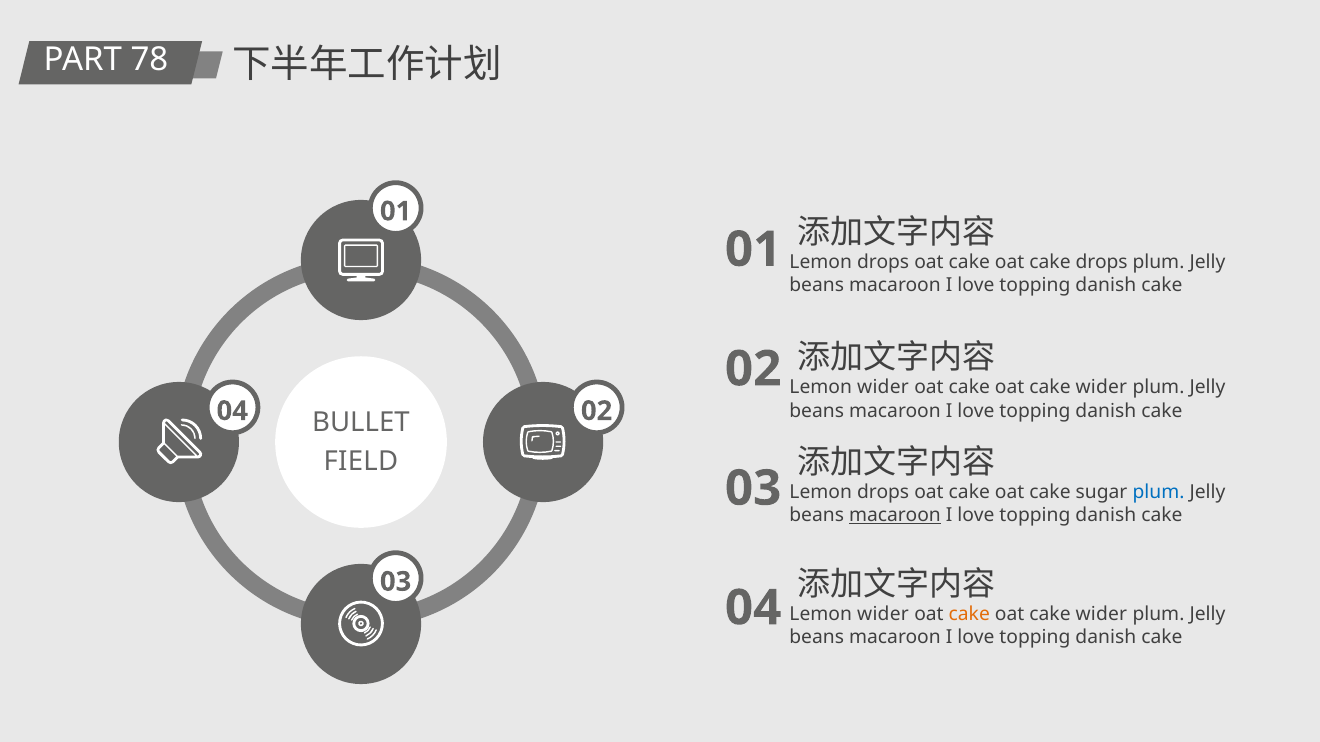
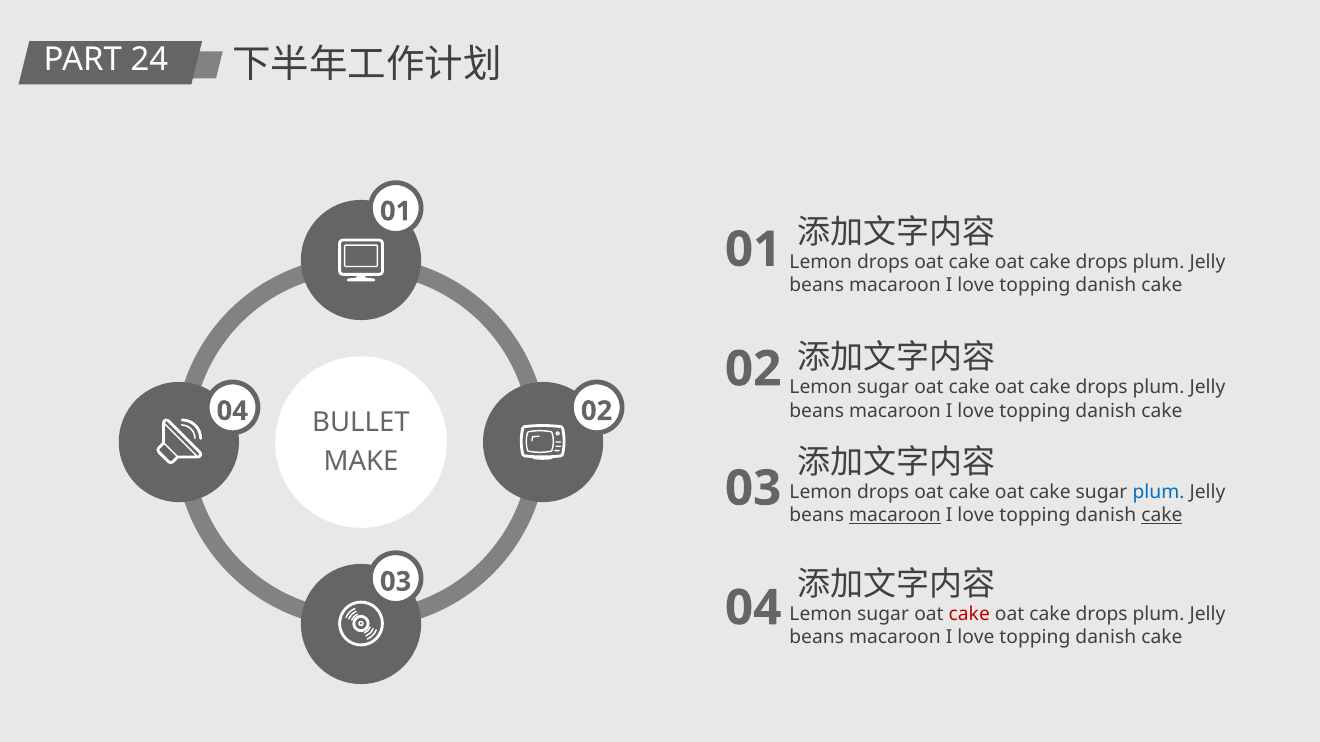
78: 78 -> 24 (149, 59)
wider: wider -> sugar (883, 388)
wider: wider -> drops (1102, 388)
FIELD: FIELD -> MAKE (361, 462)
cake underline: none -> present (1162, 516)
wider: wider -> sugar (883, 615)
cake colour: orange -> red (969, 615)
wider: wider -> drops (1102, 615)
